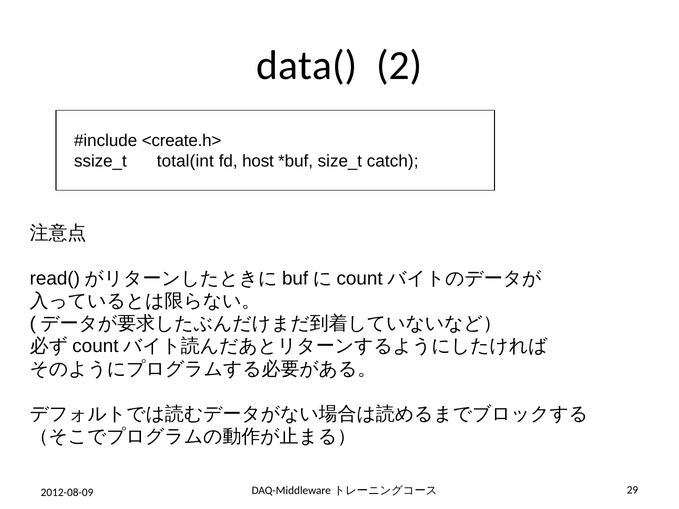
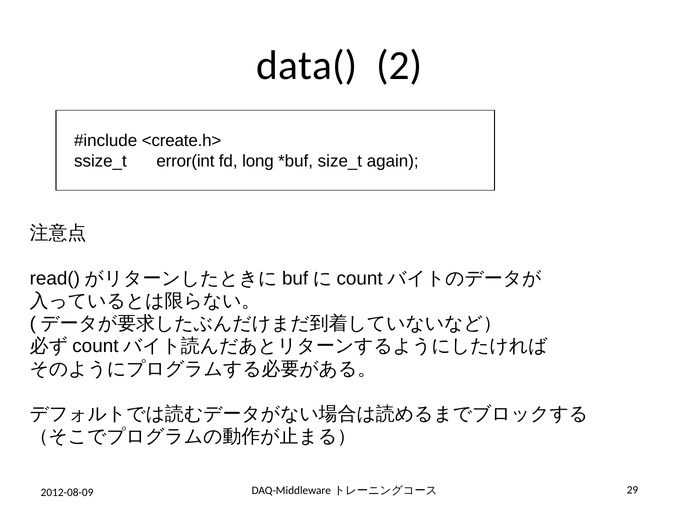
total(int: total(int -> error(int (185, 161)
host: host -> long (258, 161)
catch: catch -> again (393, 161)
